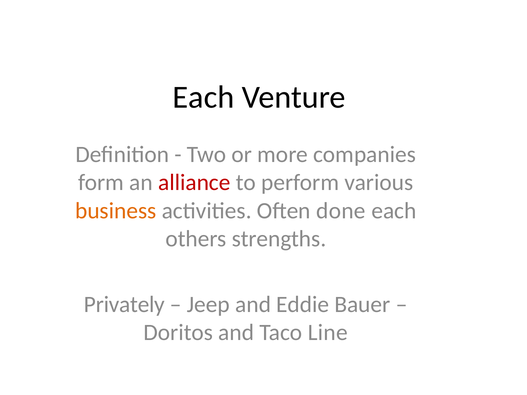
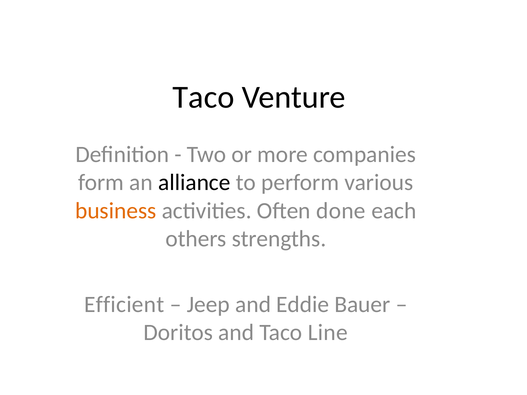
Each: Each -> Taco (203, 97)
alliance colour: red -> black (194, 183)
Privately: Privately -> Efficient (124, 305)
